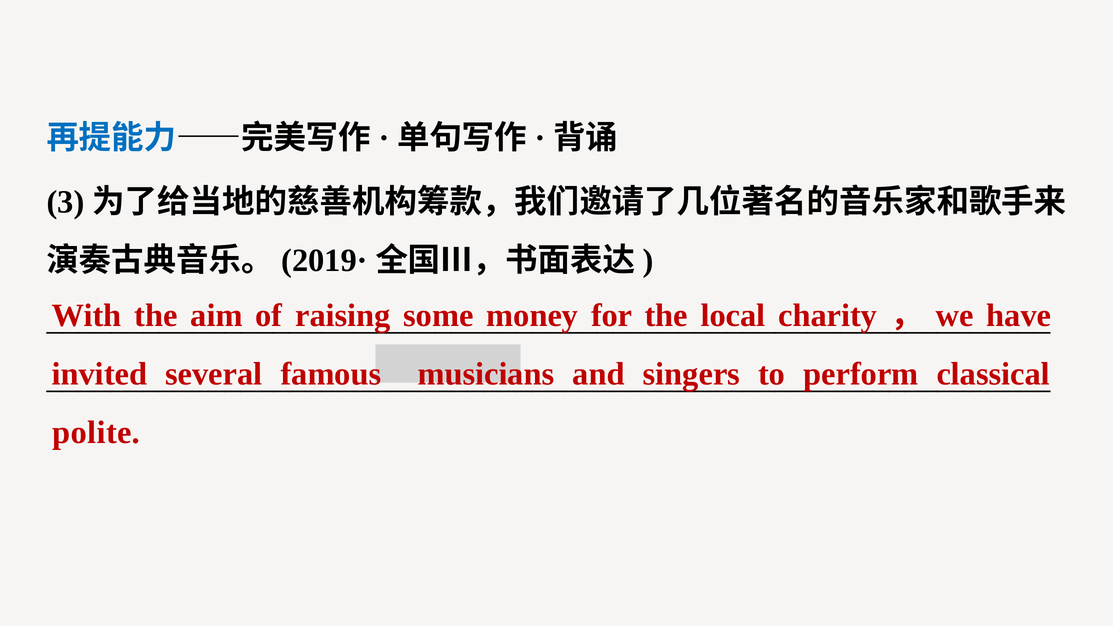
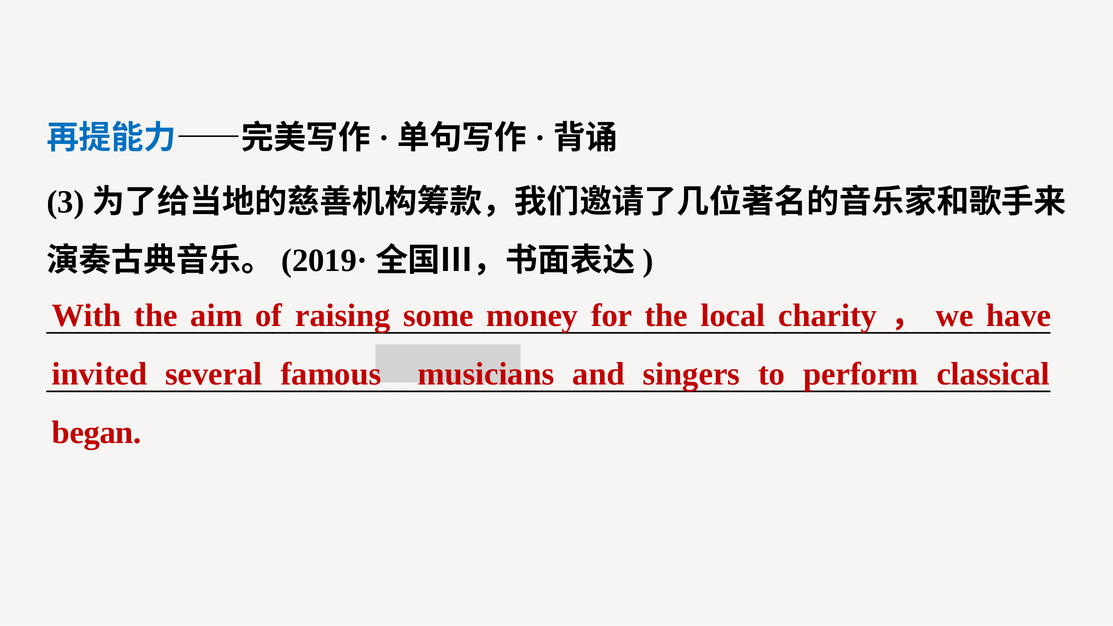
polite: polite -> began (97, 433)
